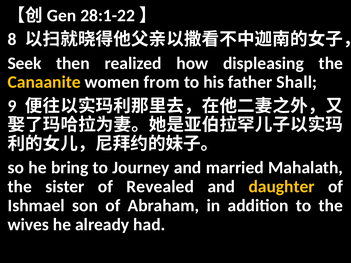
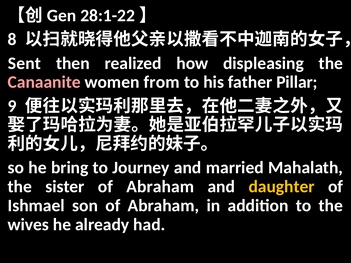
Seek: Seek -> Sent (24, 63)
Canaanite colour: yellow -> pink (44, 82)
Shall: Shall -> Pillar (297, 82)
sister of Revealed: Revealed -> Abraham (160, 187)
